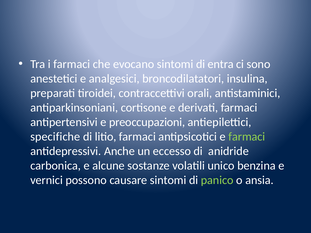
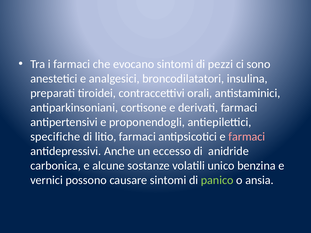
entra: entra -> pezzi (221, 64)
preoccupazioni: preoccupazioni -> proponendogli (147, 122)
farmaci colour: light green -> pink (247, 137)
